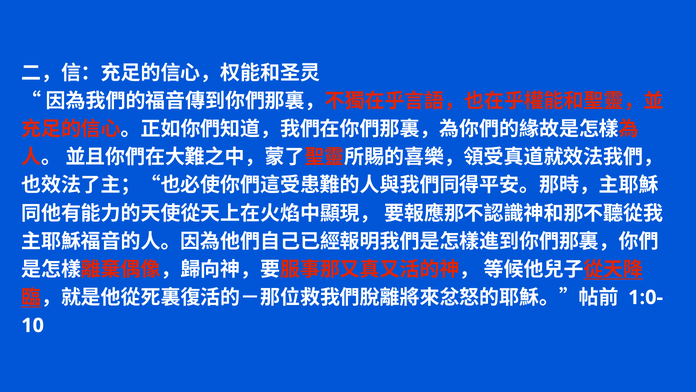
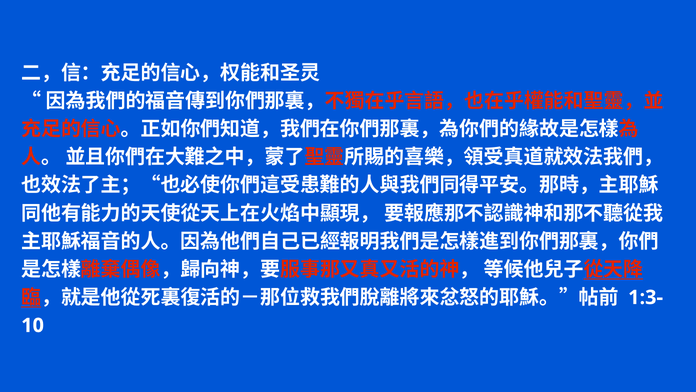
1:0-: 1:0- -> 1:3- (646, 297)
